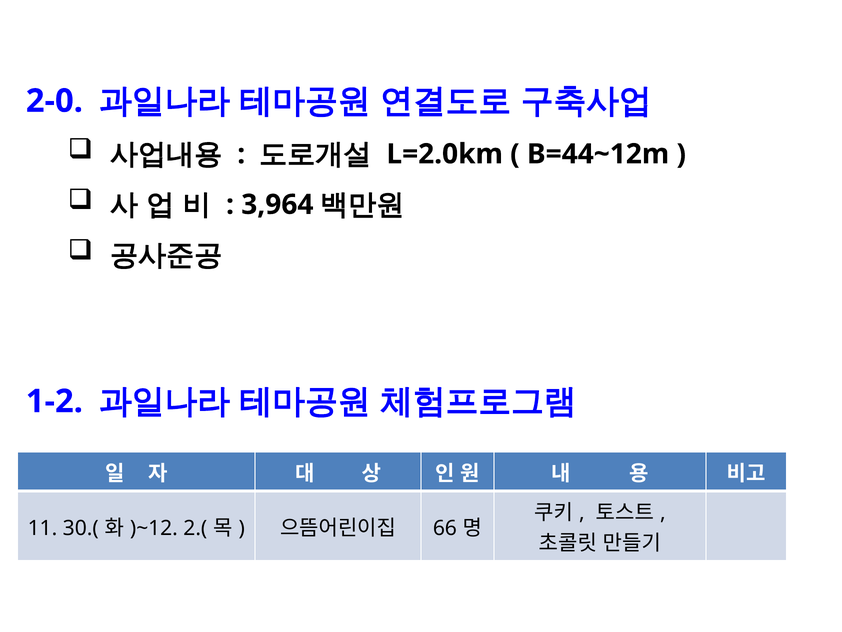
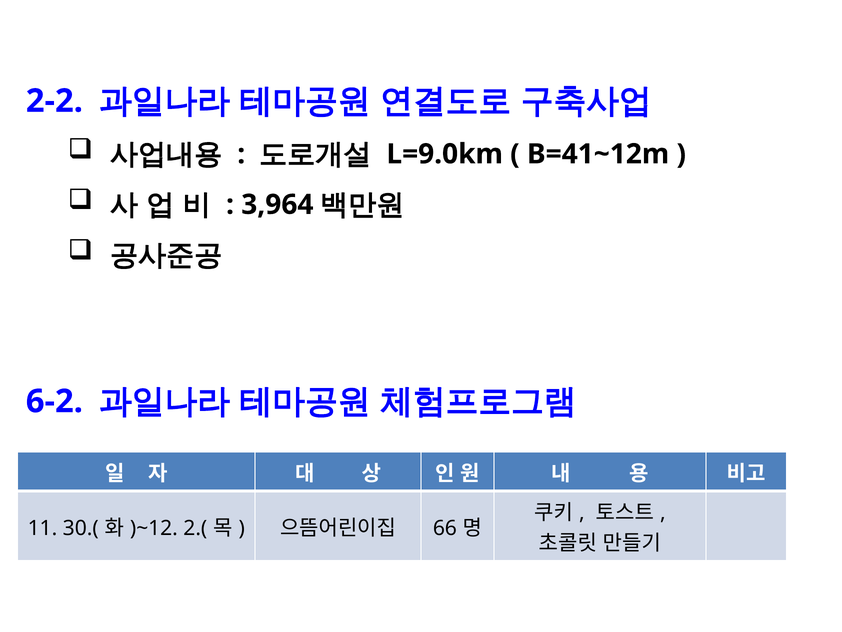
2-0: 2-0 -> 2-2 (54, 101)
L=2.0km: L=2.0km -> L=9.0km (445, 154)
B=44~12m: B=44~12m -> B=41~12m (598, 154)
1-2: 1-2 -> 6-2 (54, 401)
